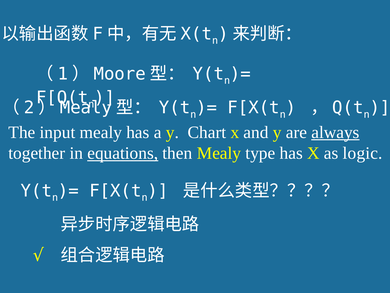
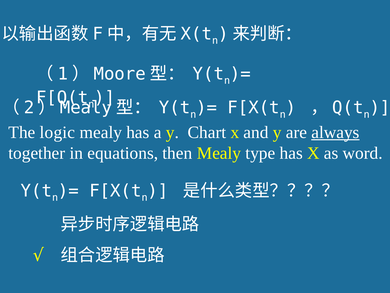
input: input -> logic (57, 132)
equations underline: present -> none (123, 153)
logic: logic -> word (363, 153)
